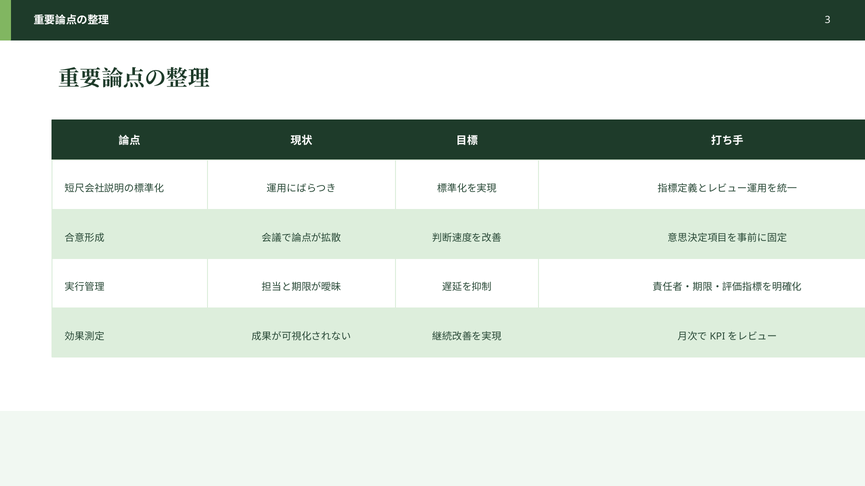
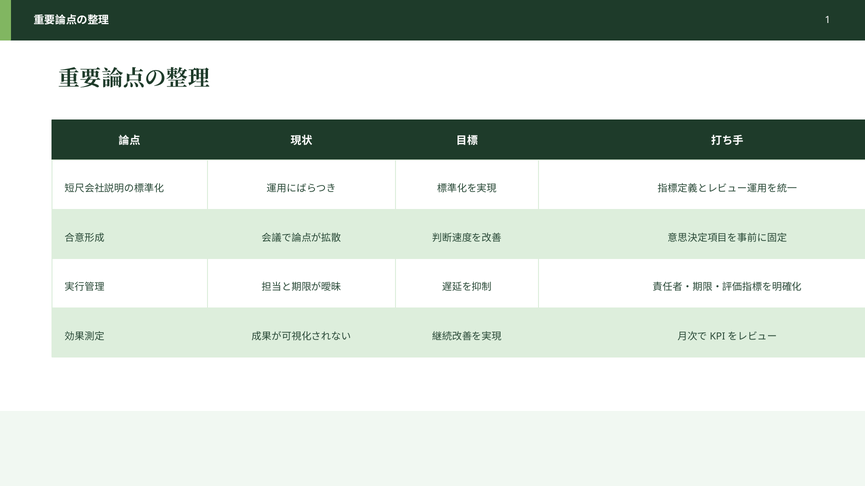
3: 3 -> 1 (828, 20)
